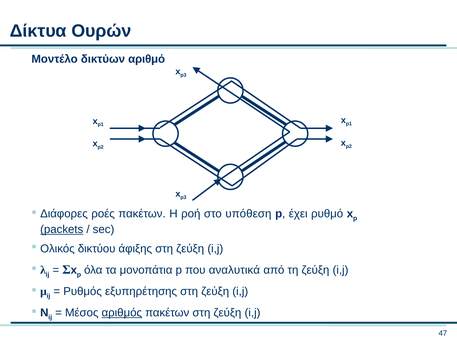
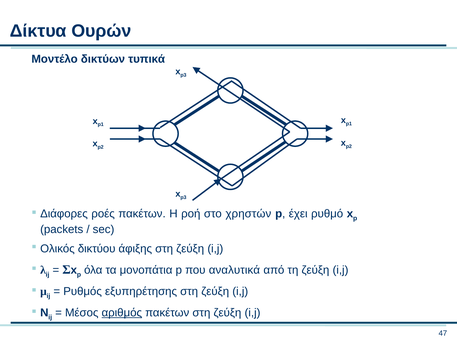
αριθμό: αριθμό -> τυπικά (147, 59)
υπόθεση: υπόθεση -> χρηστών (248, 214)
packets underline: present -> none (62, 229)
